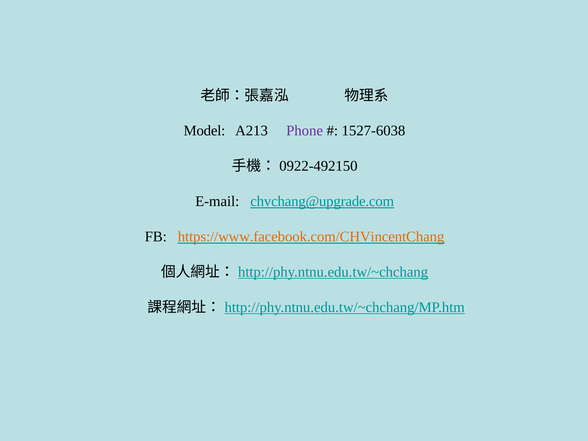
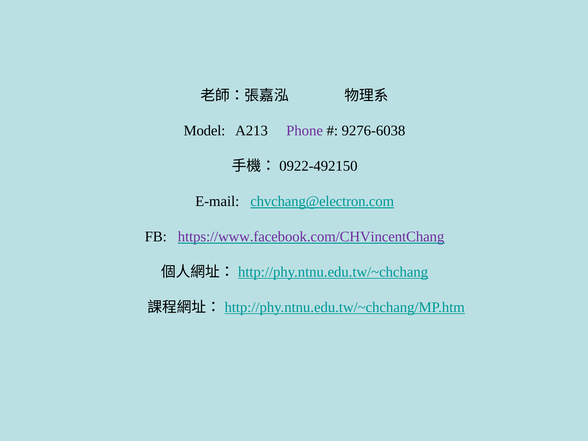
1527-6038: 1527-6038 -> 9276-6038 (373, 131)
chvchang@upgrade.com: chvchang@upgrade.com -> chvchang@electron.com (322, 201)
https://www.facebook.com/CHVincentChang colour: orange -> purple (311, 237)
